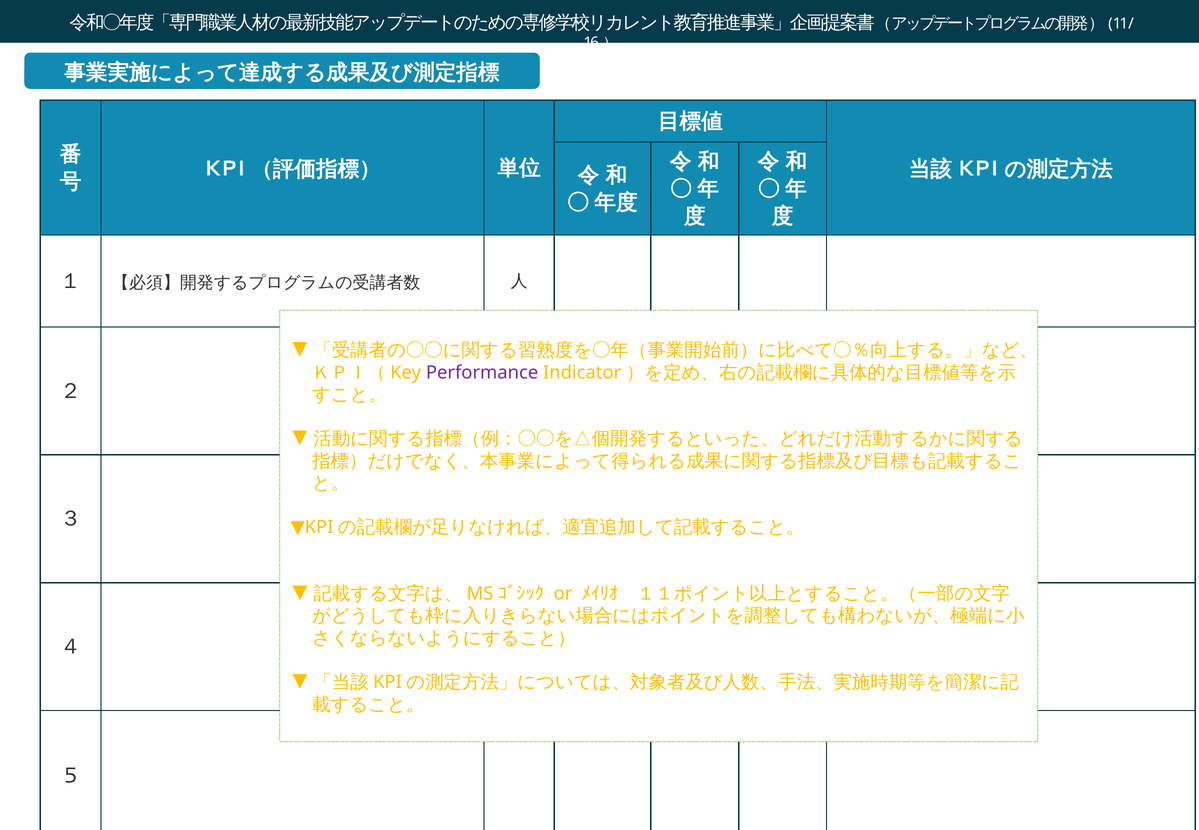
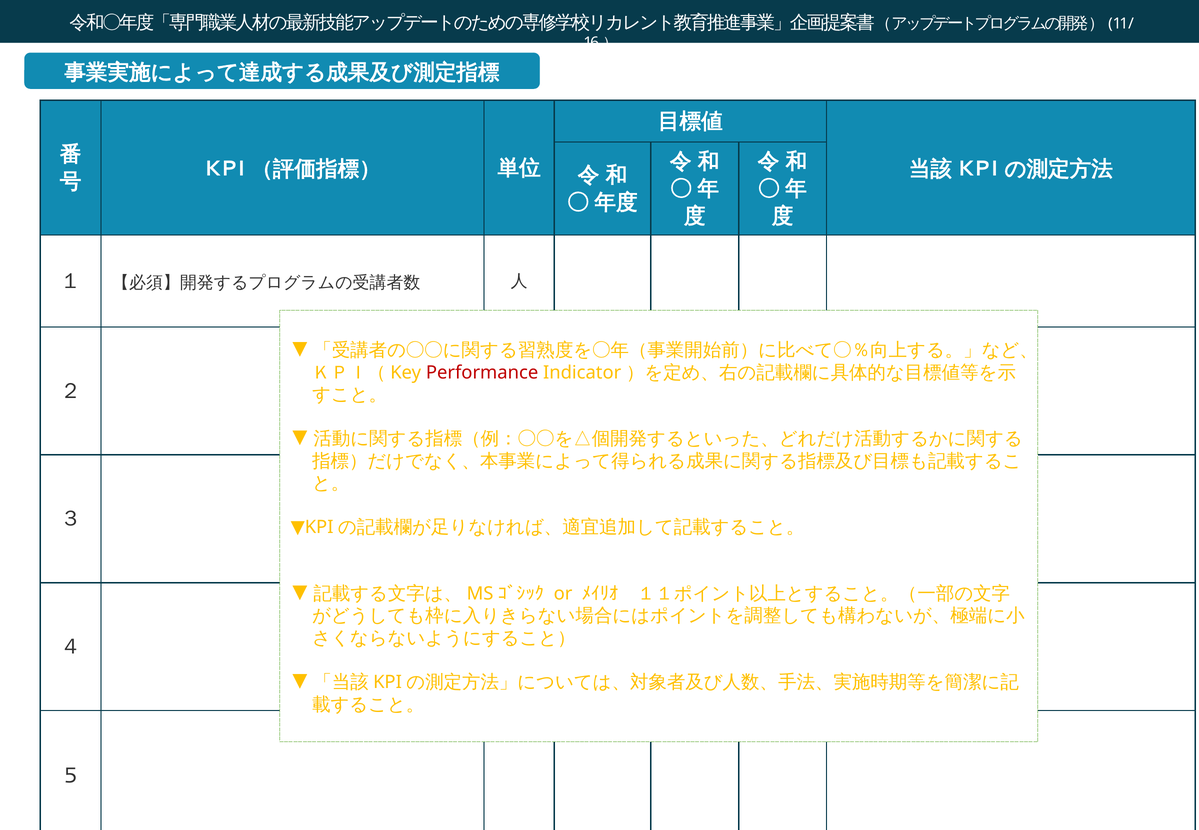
Performance colour: purple -> red (482, 372)
